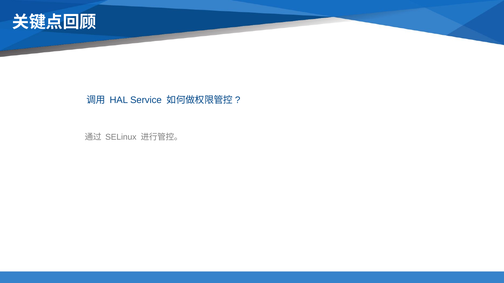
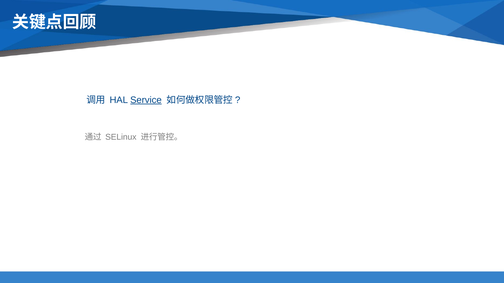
Service underline: none -> present (146, 100)
